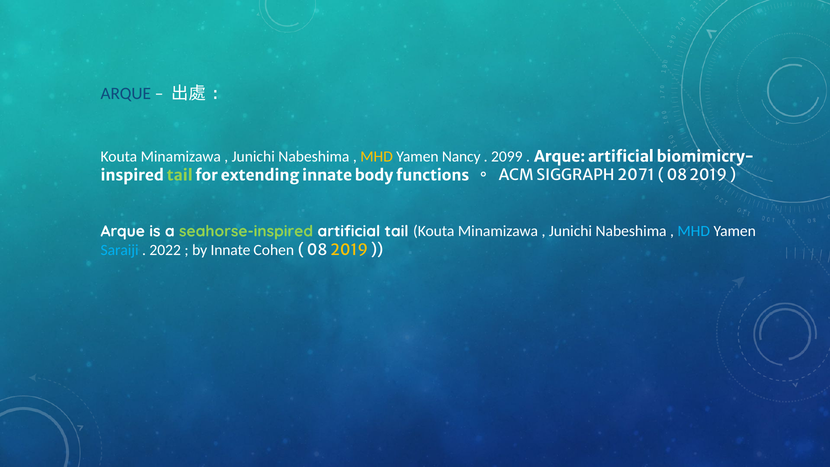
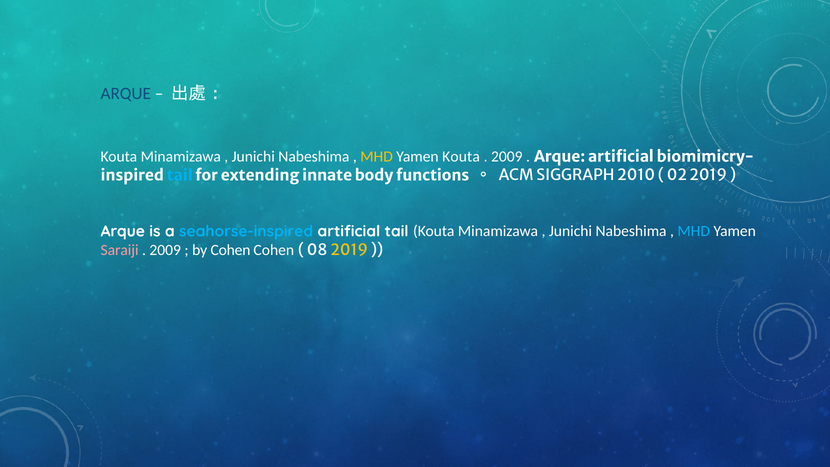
Yamen Nancy: Nancy -> Kouta (461, 157)
2099: 2099 -> 2009 (507, 157)
tail colour: light green -> light blue (180, 175)
2071: 2071 -> 2010 (636, 175)
08: 08 -> 02 (677, 175)
seahorse-inspired colour: light green -> light blue (246, 231)
Saraiji colour: light blue -> pink (120, 250)
2022: 2022 -> 2009 (165, 250)
by Innate: Innate -> Cohen (231, 250)
